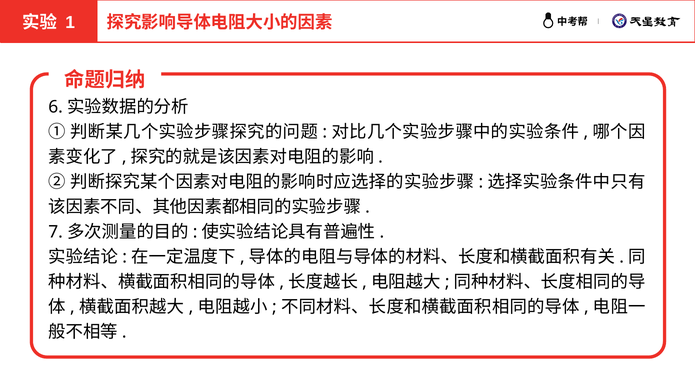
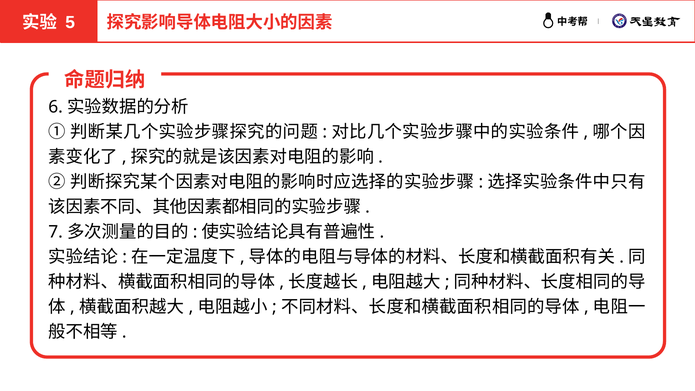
1: 1 -> 5 (70, 22)
